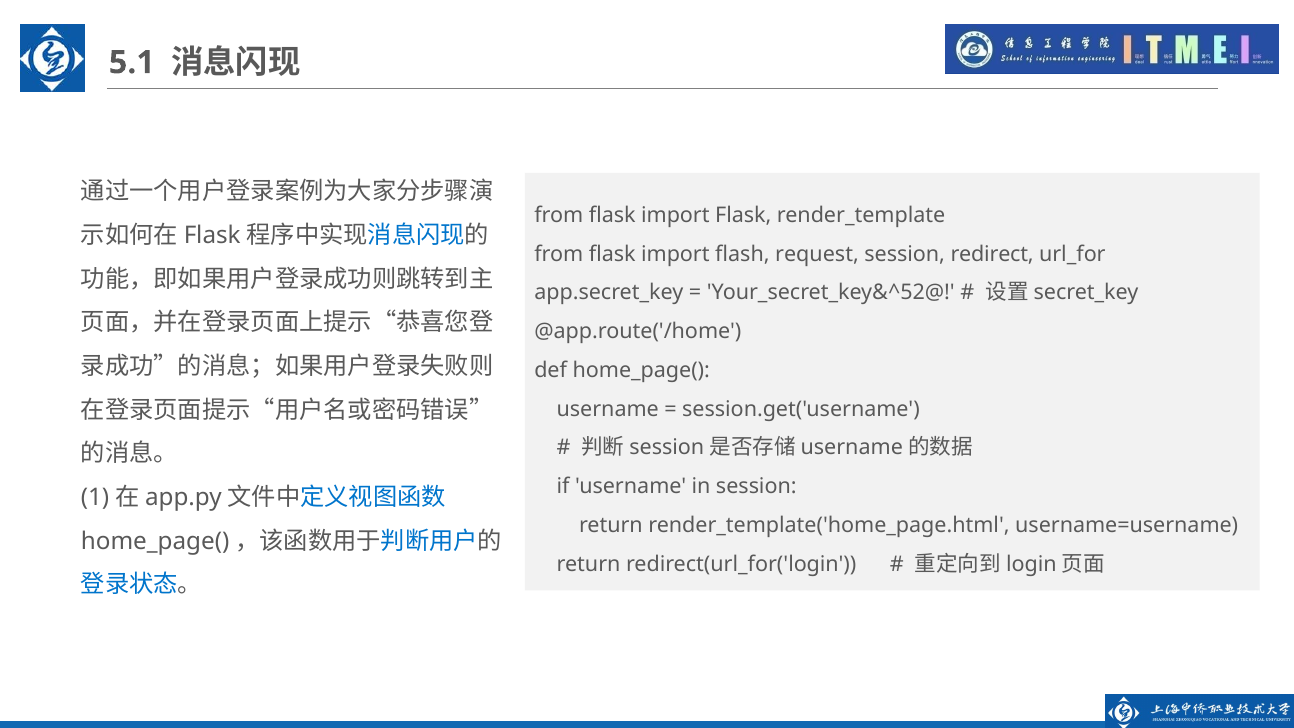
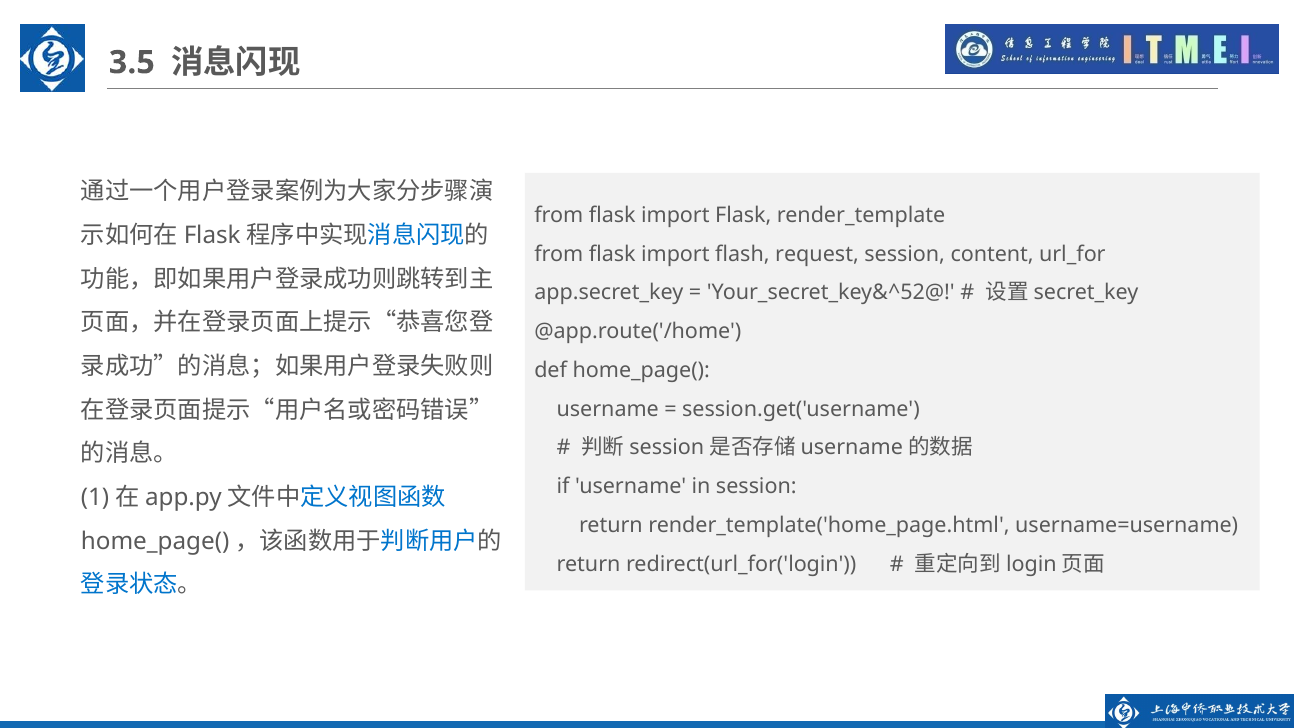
5.1: 5.1 -> 3.5 (132, 62)
redirect: redirect -> content (992, 254)
